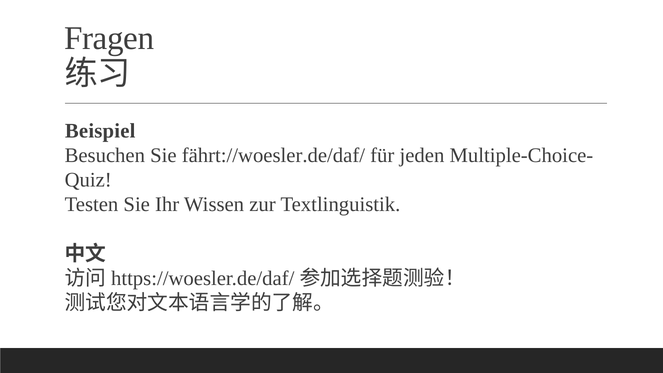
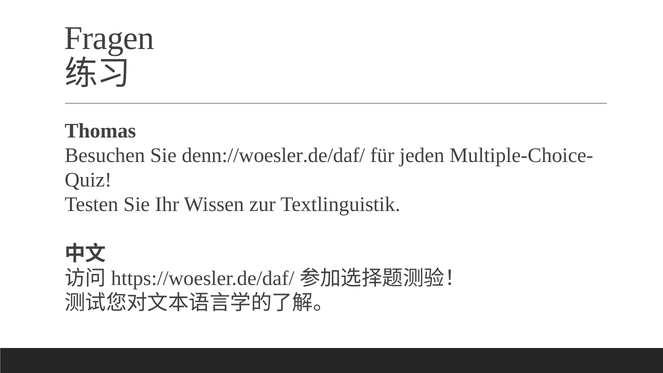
Beispiel: Beispiel -> Thomas (100, 131)
fährt://woesler.de/daf/: fährt://woesler.de/daf/ -> denn://woesler.de/daf/ (273, 155)
